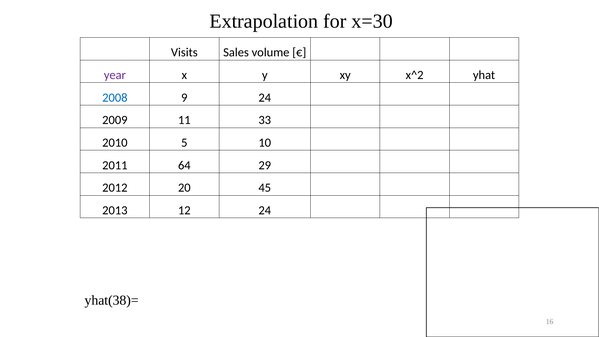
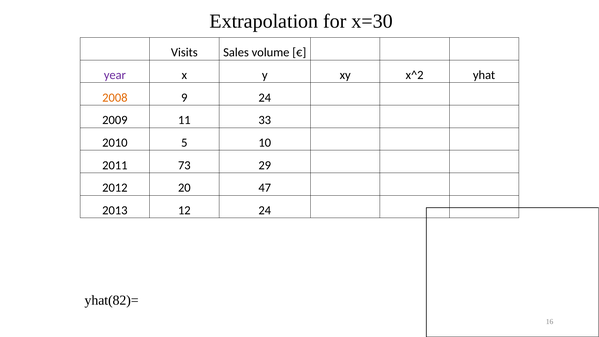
2008 colour: blue -> orange (115, 98)
64: 64 -> 73 (184, 165)
45: 45 -> 47 (265, 188)
yhat(38)=: yhat(38)= -> yhat(82)= (112, 300)
